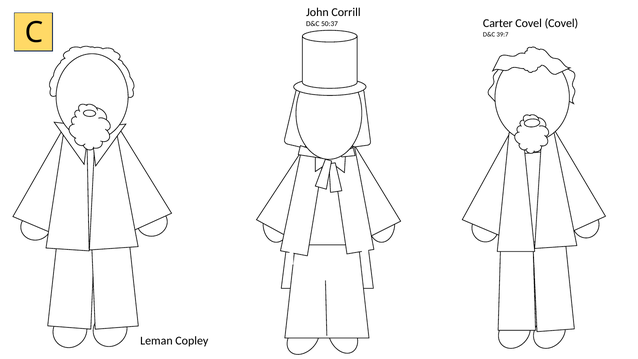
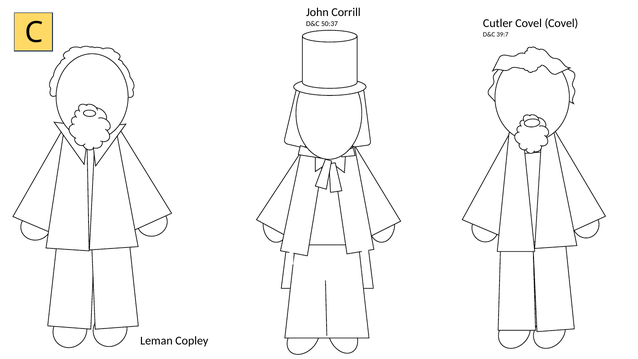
Carter: Carter -> Cutler (498, 24)
